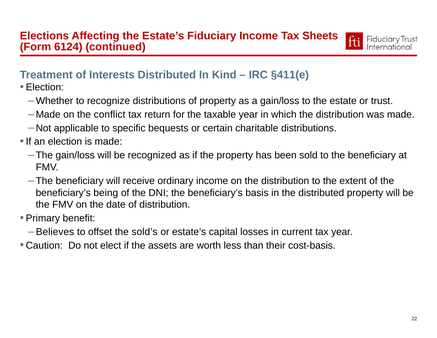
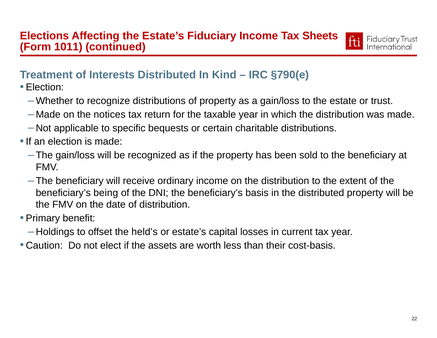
6124: 6124 -> 1011 (68, 47)
§411(e: §411(e -> §790(e (290, 75)
conflict: conflict -> notices (110, 114)
Believes: Believes -> Holdings (55, 232)
sold’s: sold’s -> held’s (145, 232)
